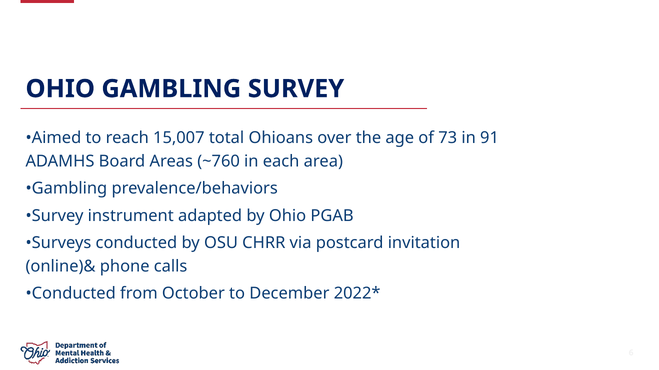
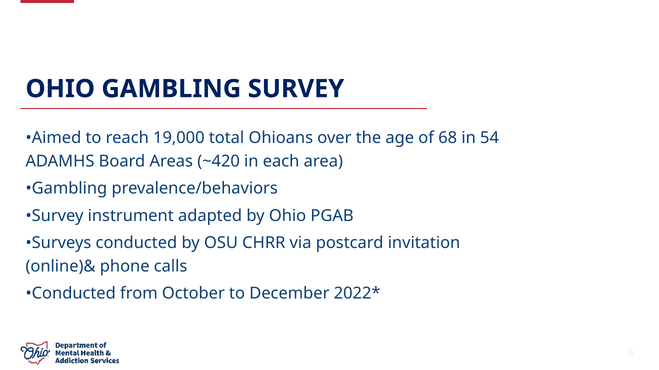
15,007: 15,007 -> 19,000 (179, 138)
73: 73 -> 68 (448, 138)
91: 91 -> 54 (489, 138)
~760: ~760 -> ~420 (219, 162)
